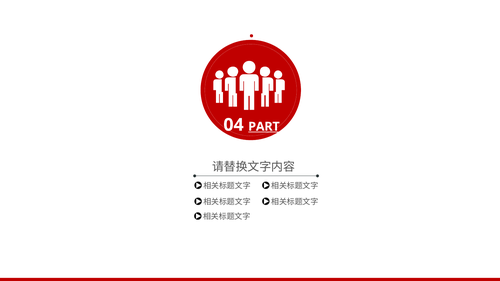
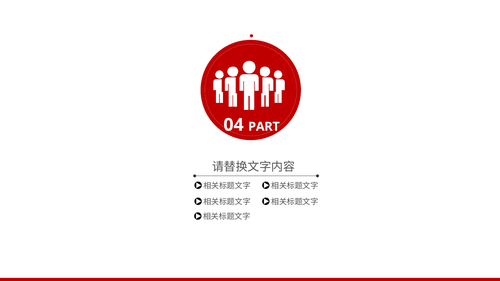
PART underline: present -> none (264, 127)
